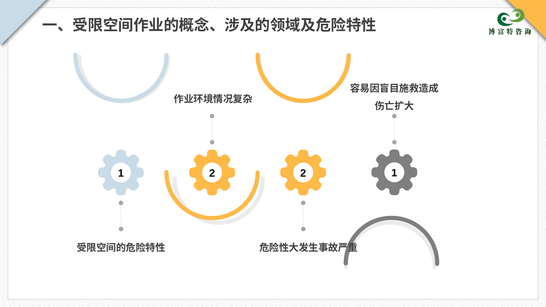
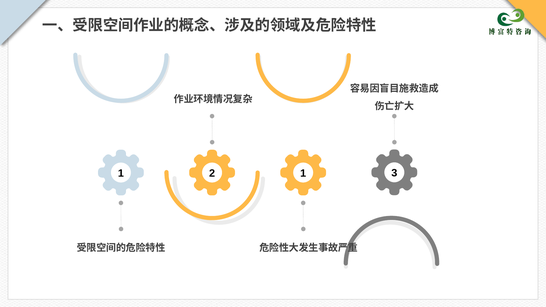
1 2: 2 -> 1 (303, 173)
2 1: 1 -> 3 (394, 173)
